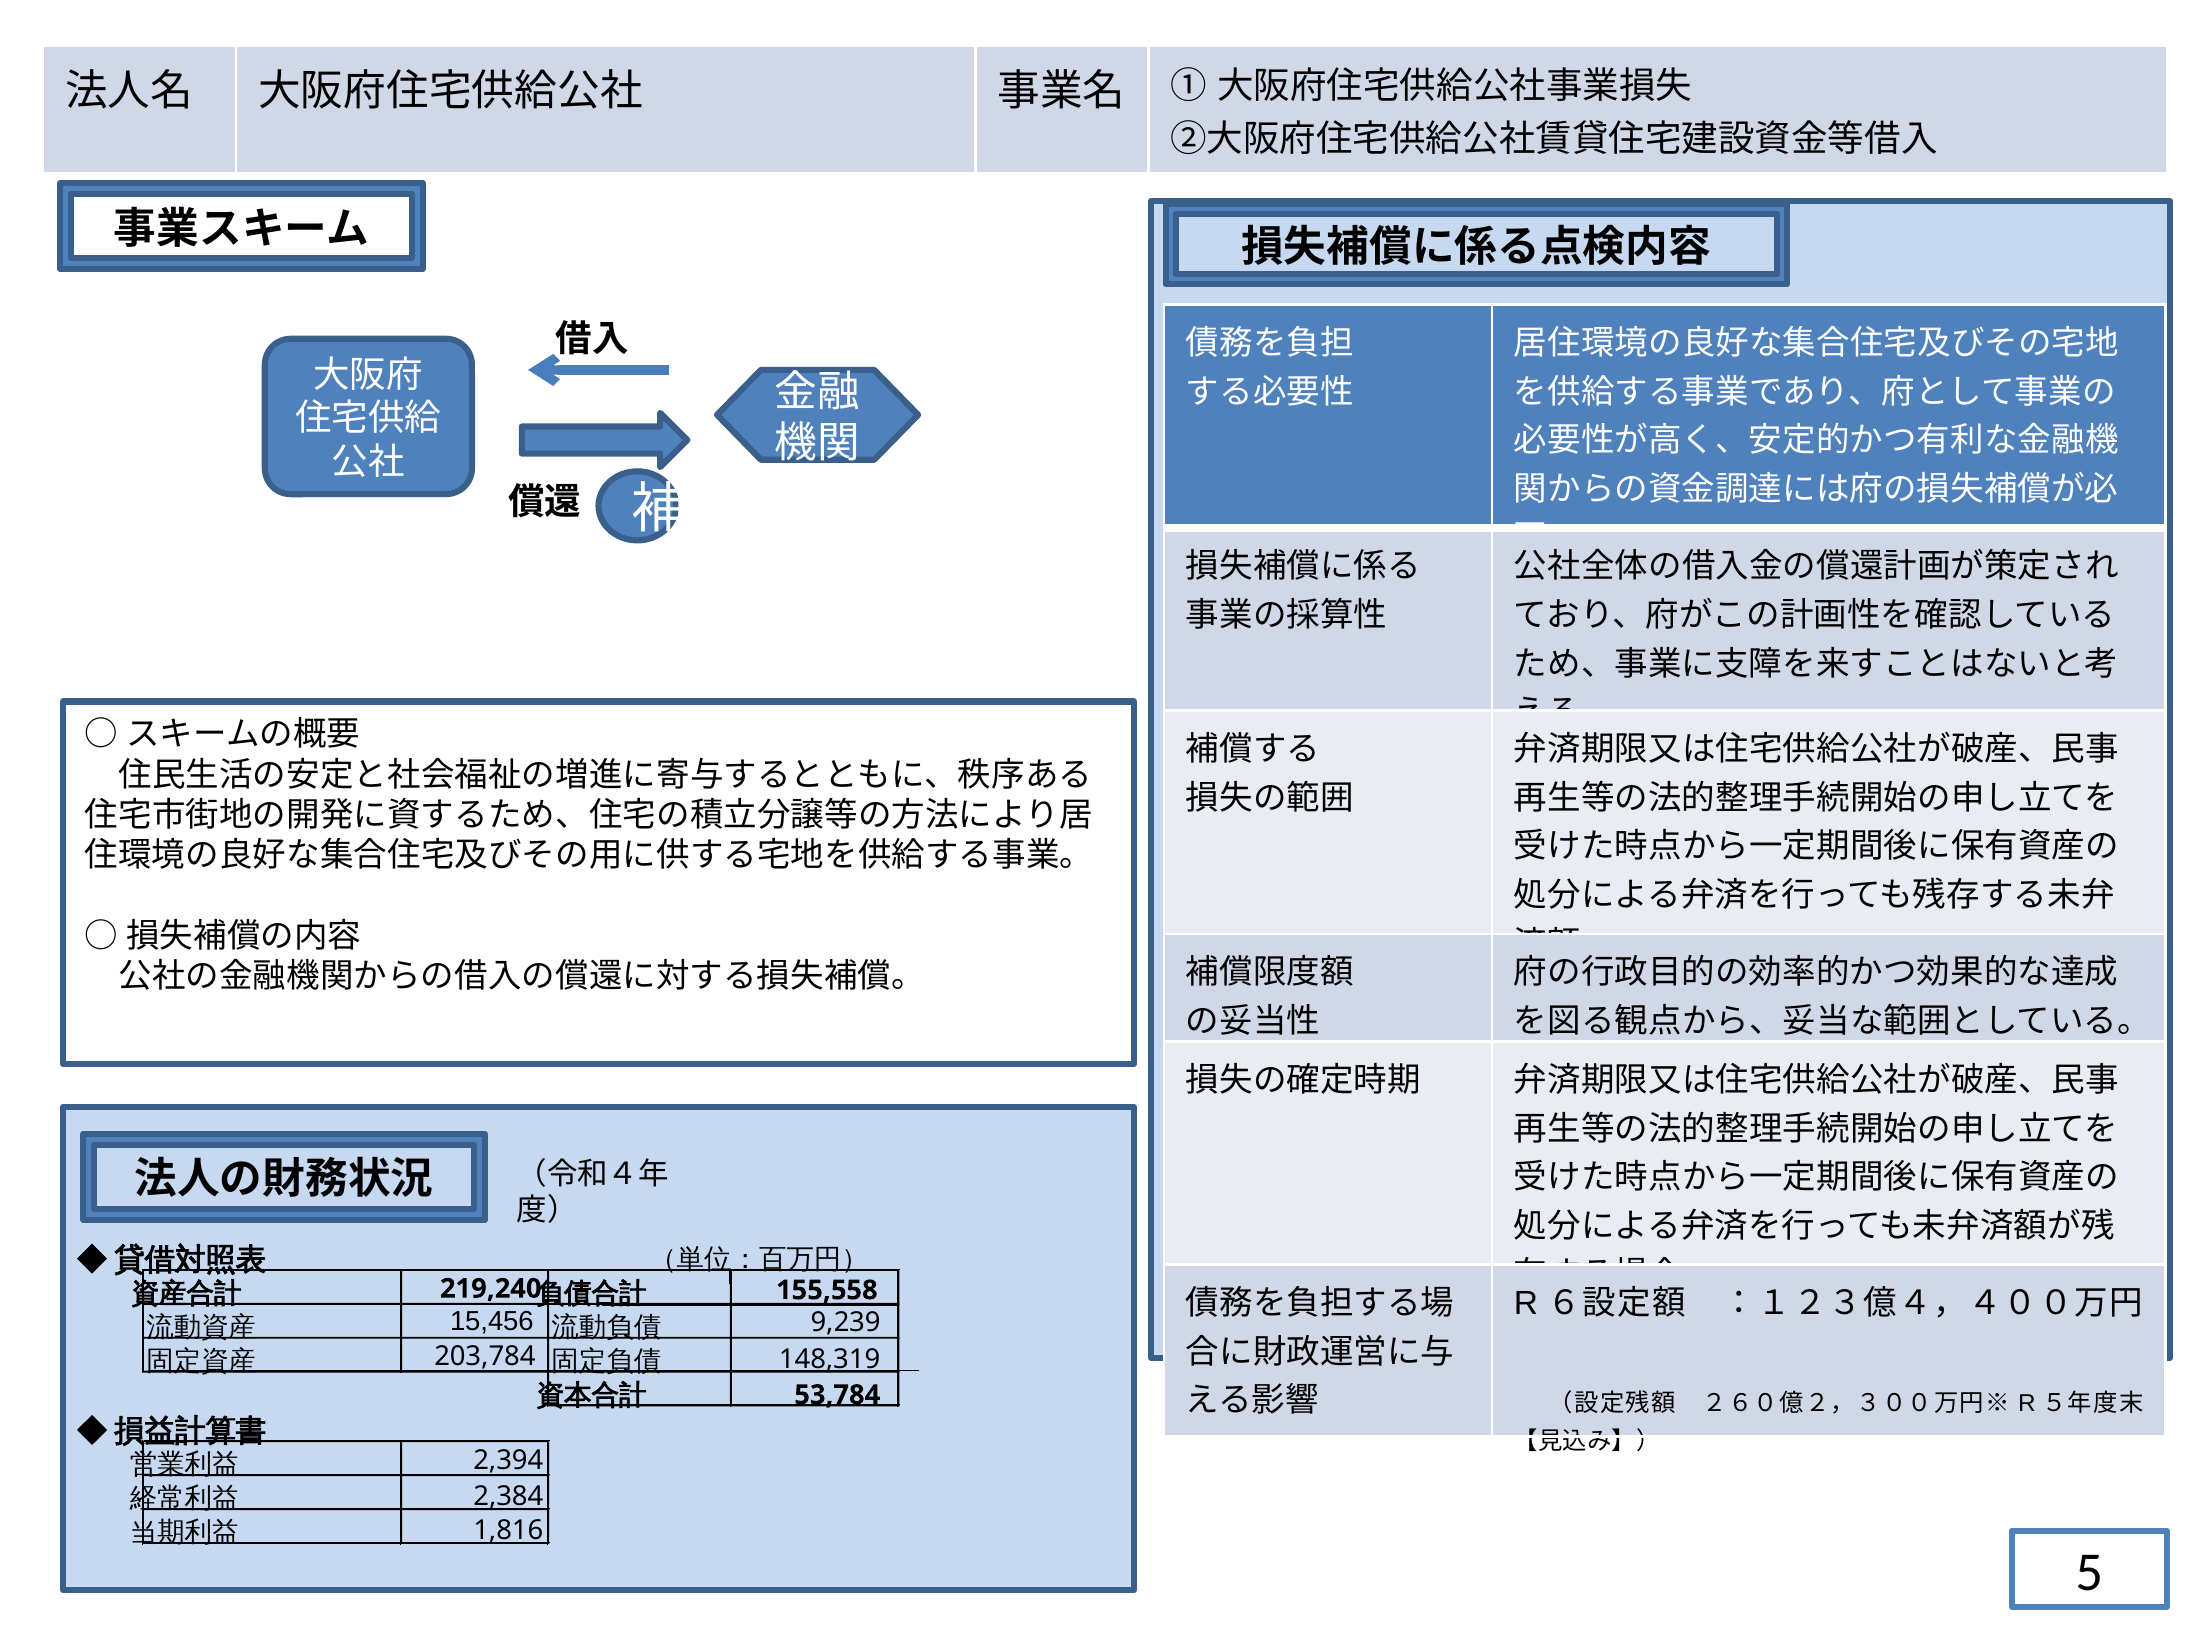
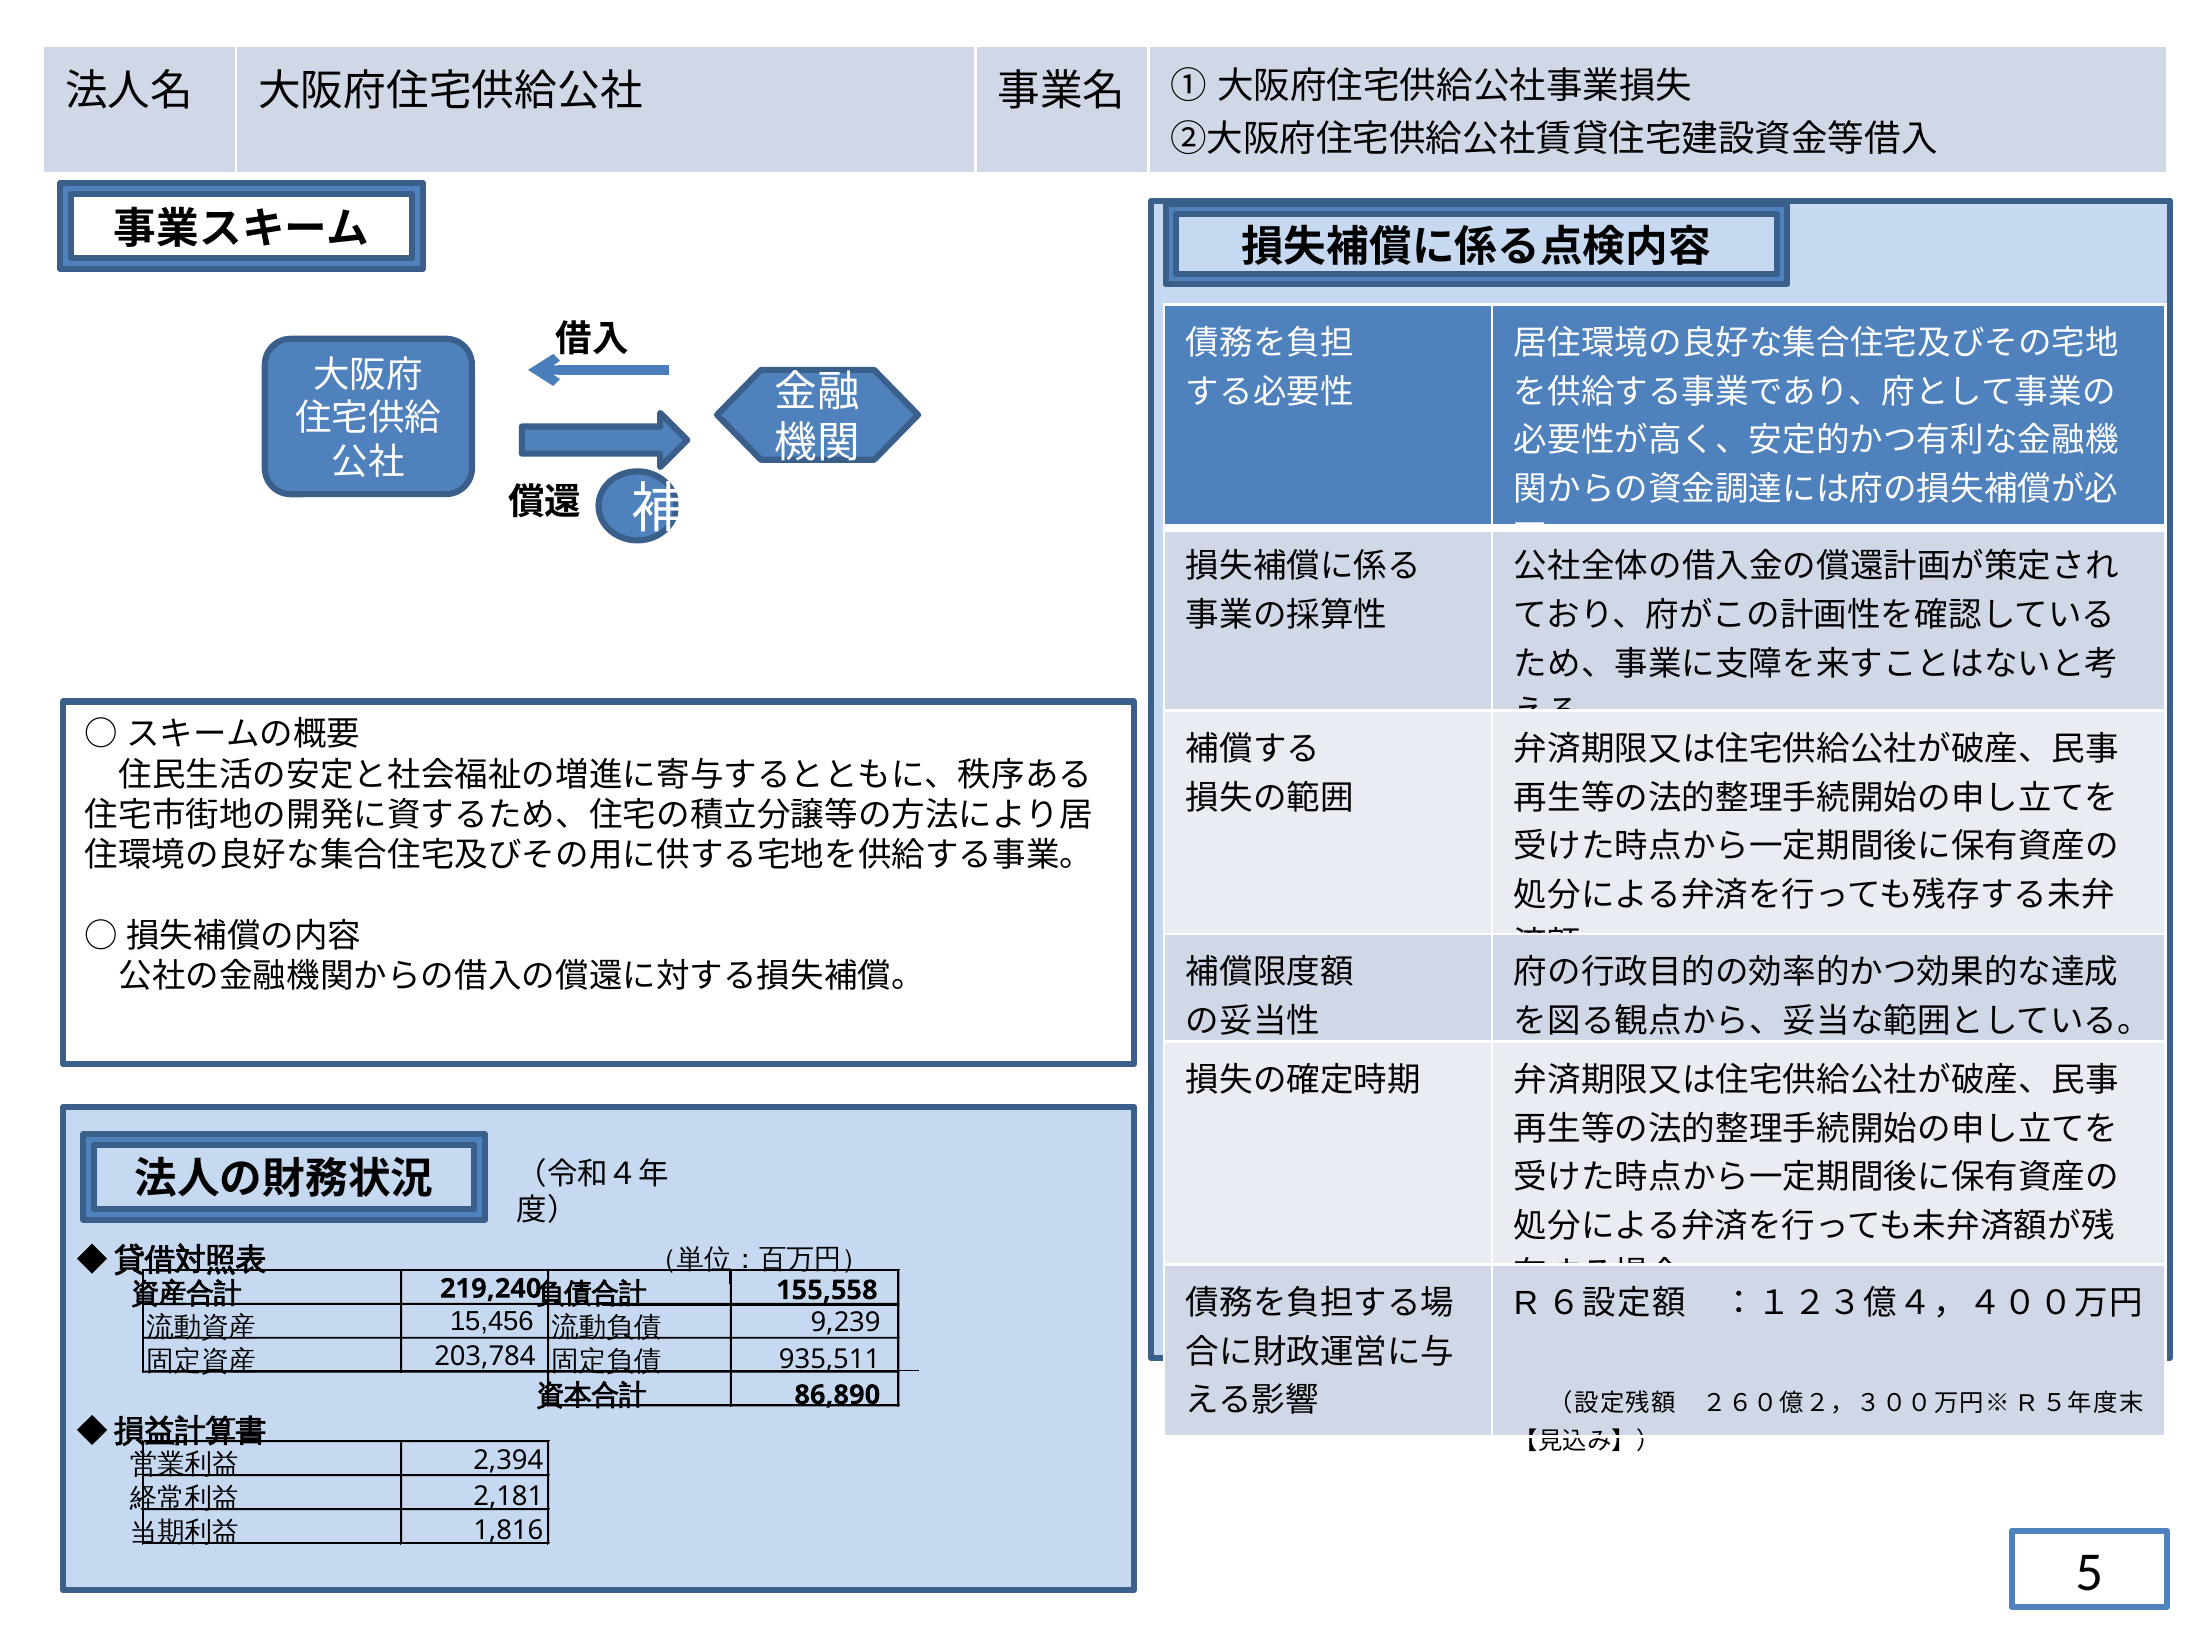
148,319: 148,319 -> 935,511 (830, 1359)
53,784: 53,784 -> 86,890 (837, 1395)
2,384: 2,384 -> 2,181 (508, 1496)
